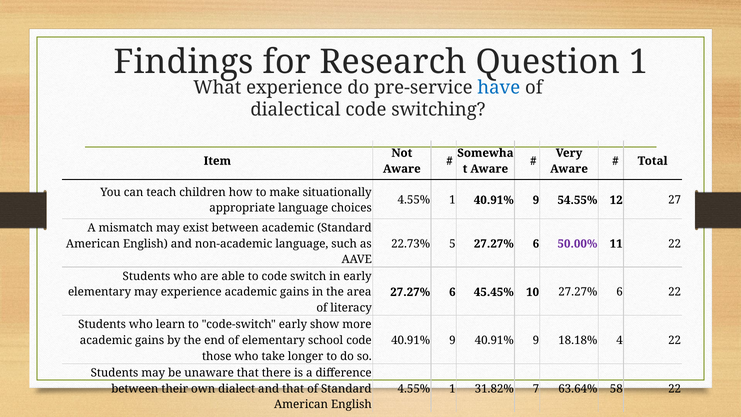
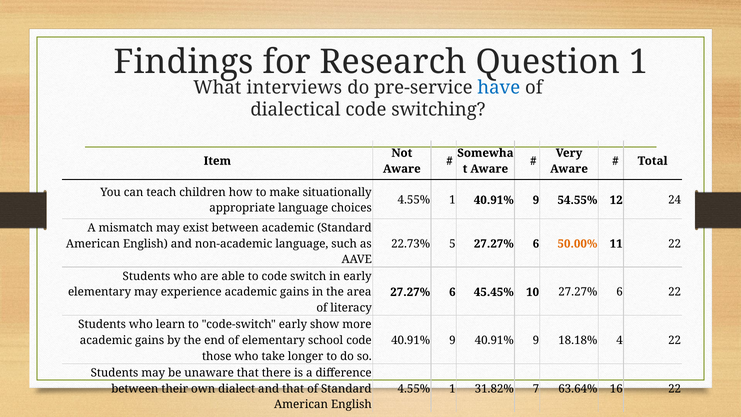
What experience: experience -> interviews (294, 87)
27: 27 -> 24 (675, 200)
50.00% colour: purple -> orange (577, 244)
58: 58 -> 16 (616, 389)
